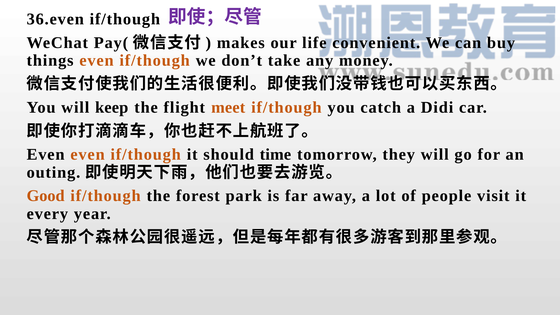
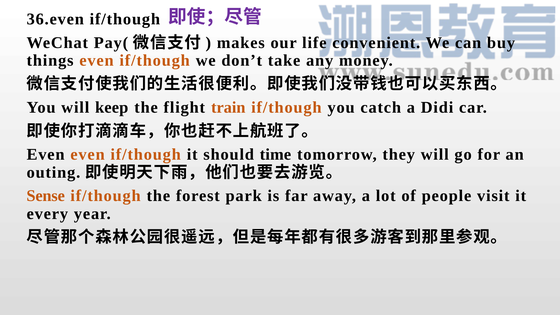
meet: meet -> train (228, 107)
Good: Good -> Sense (46, 196)
